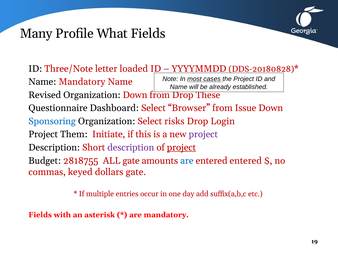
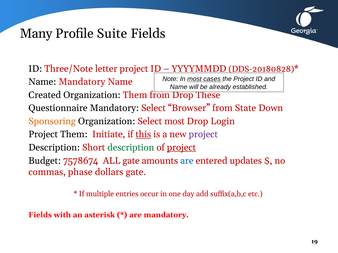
What: What -> Suite (112, 34)
letter loaded: loaded -> project (134, 69)
Revised: Revised -> Created (45, 95)
Organization Down: Down -> Them (135, 95)
Questionnaire Dashboard: Dashboard -> Mandatory (114, 108)
Issue: Issue -> State (245, 108)
Sponsoring colour: blue -> orange (52, 121)
Select risks: risks -> most (174, 121)
this underline: none -> present (143, 135)
description colour: purple -> green (131, 148)
2818755: 2818755 -> 7578674 (81, 161)
entered entered: entered -> updates (246, 161)
keyed: keyed -> phase (80, 172)
